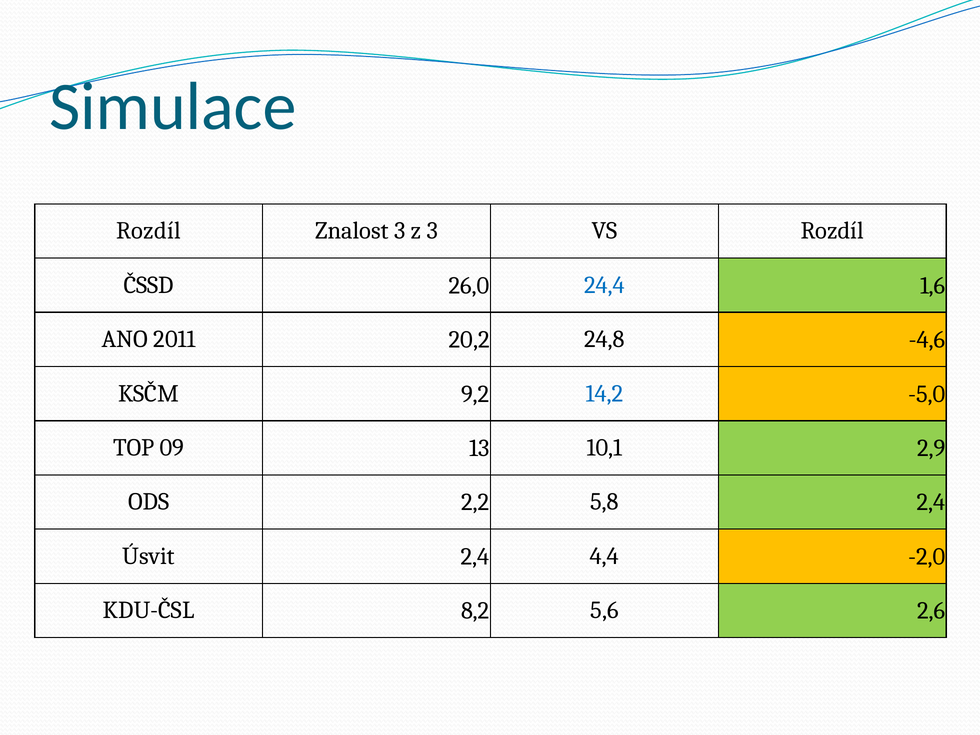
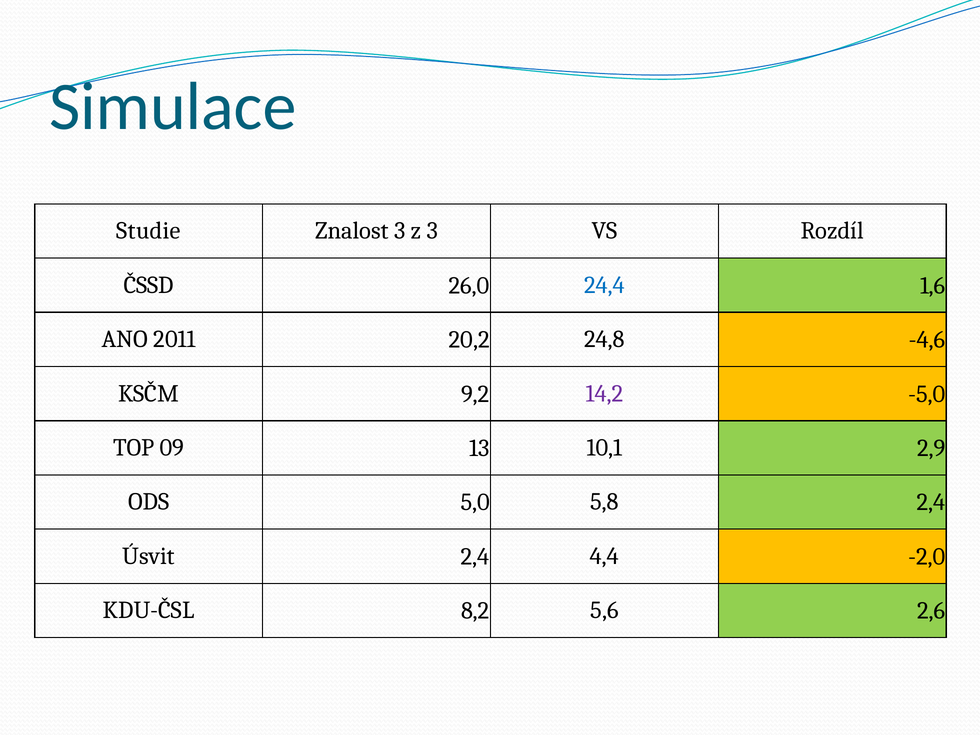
Rozdíl: Rozdíl -> Studie (148, 231)
14,2 colour: blue -> purple (604, 393)
2,2: 2,2 -> 5,0 (475, 502)
